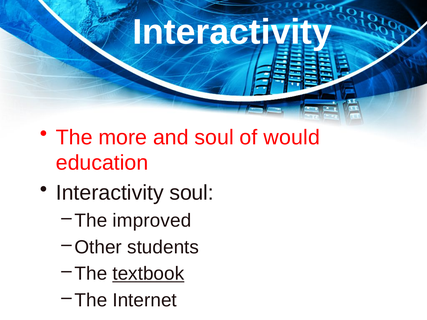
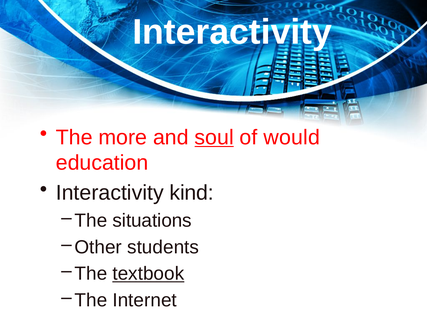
soul underline: none -> present (214, 137)
Interactivity soul: soul -> kind (192, 193)
improved: improved -> situations (152, 221)
